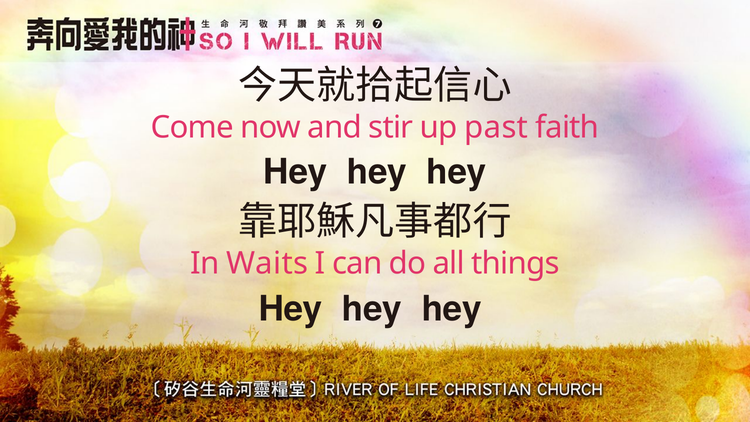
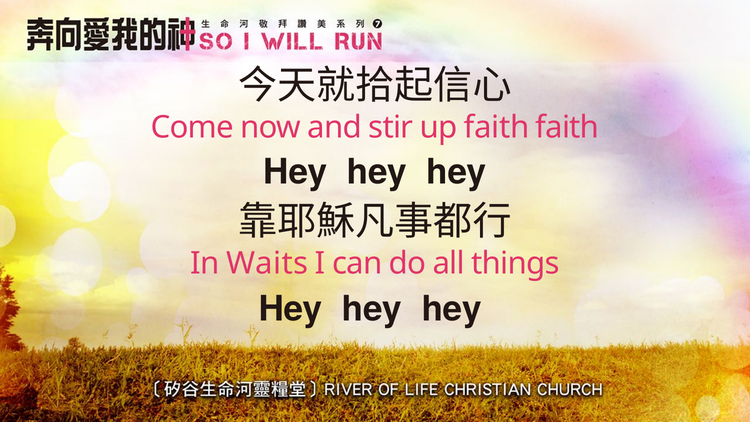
up past: past -> faith (497, 127)
